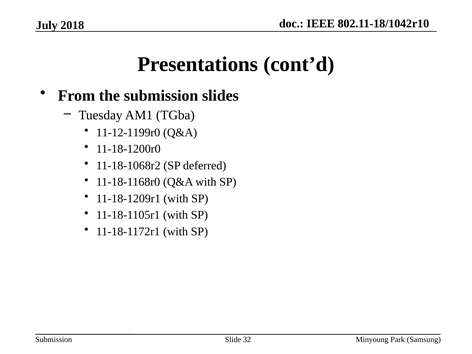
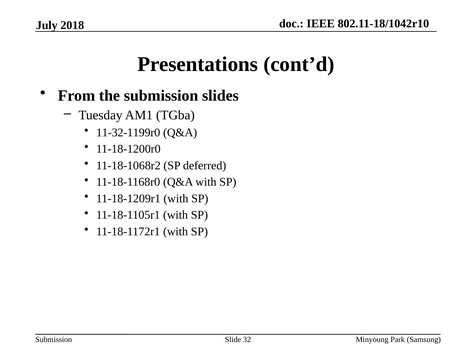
11-12-1199r0: 11-12-1199r0 -> 11-32-1199r0 (128, 132)
